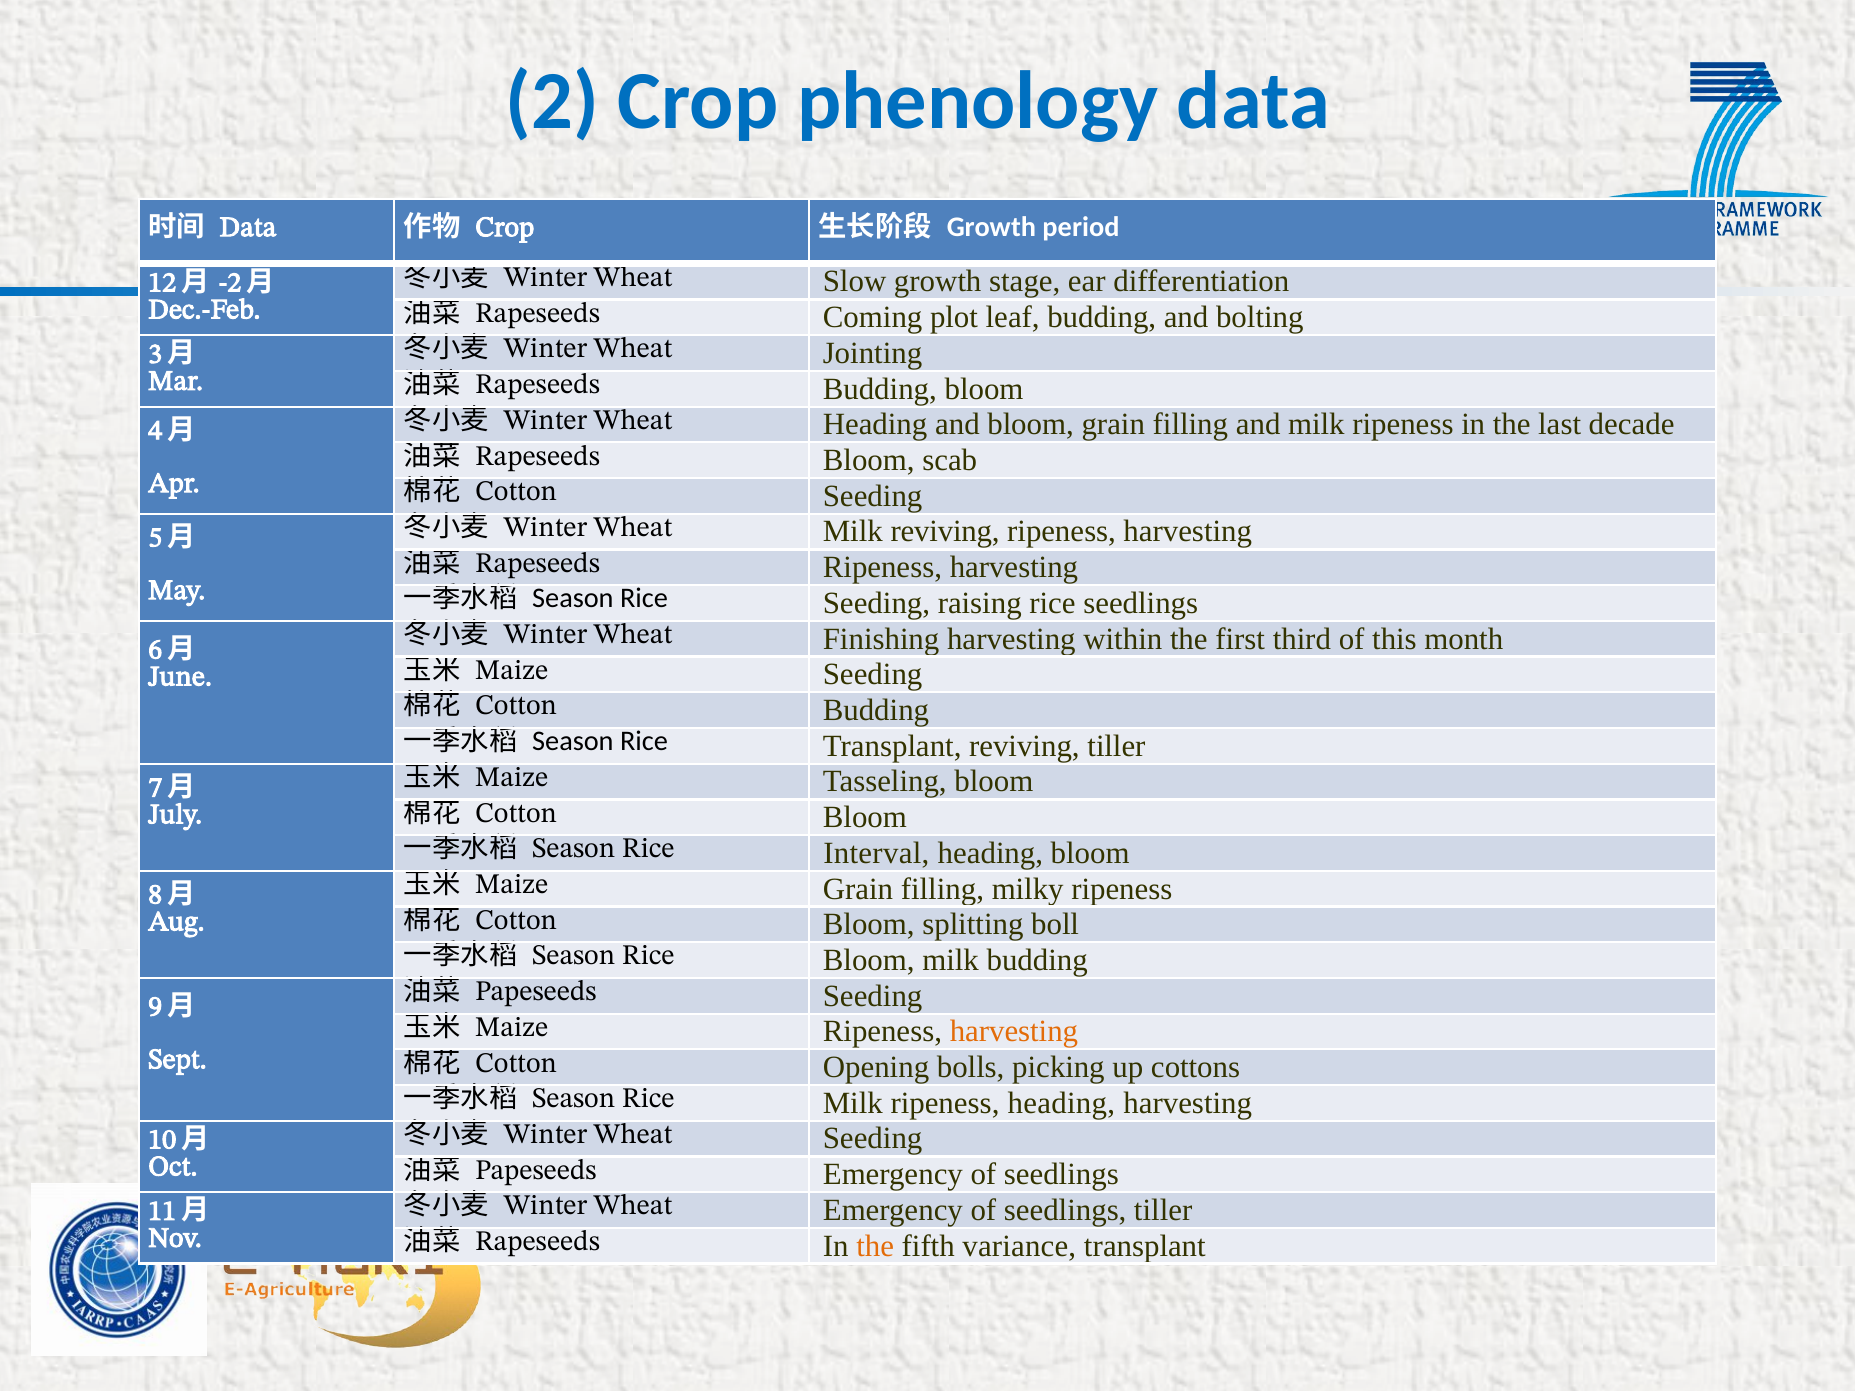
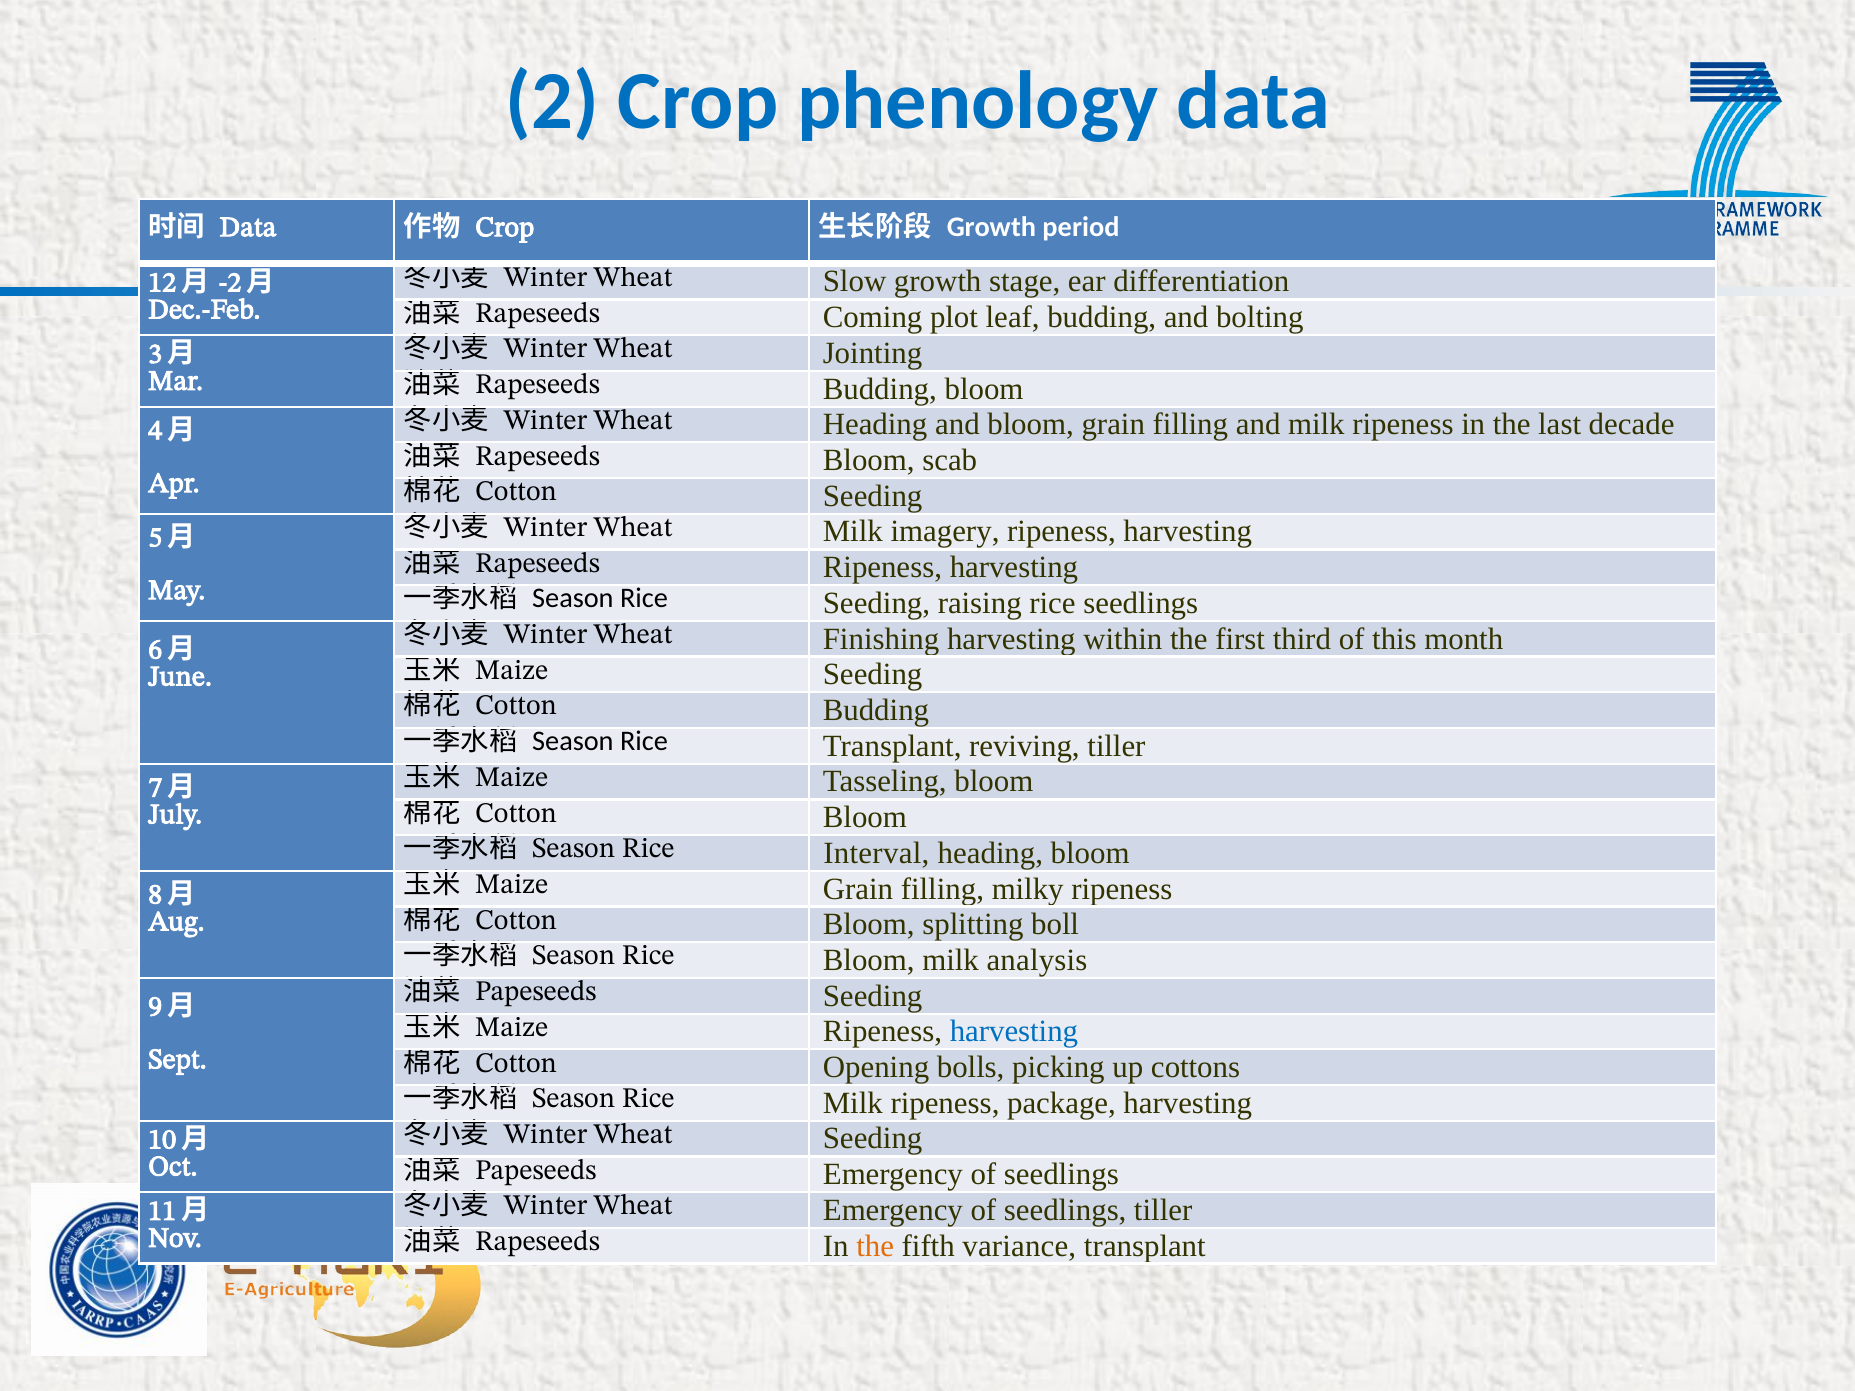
Milk reviving: reviving -> imagery (945, 532)
milk budding: budding -> analysis (1037, 960)
harvesting colour: orange -> blue (1014, 1032)
ripeness heading: heading -> package (1061, 1103)
